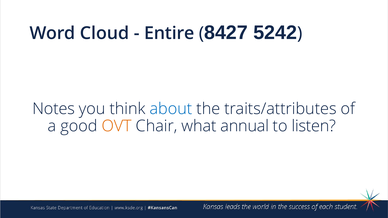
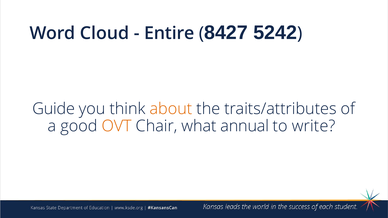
Notes: Notes -> Guide (54, 109)
about colour: blue -> orange (171, 109)
listen: listen -> write (314, 126)
